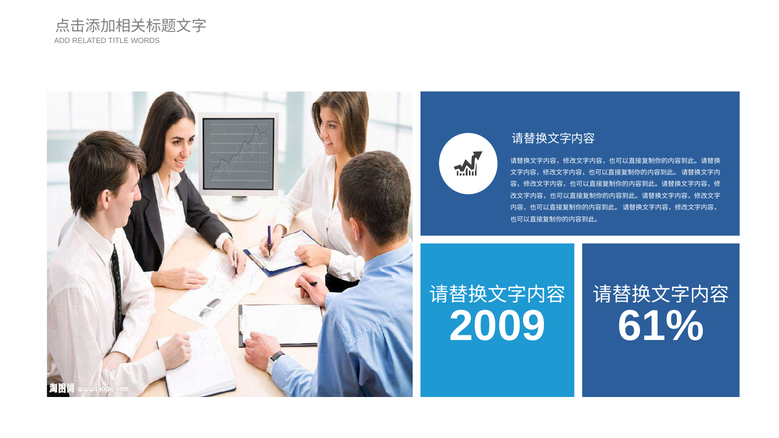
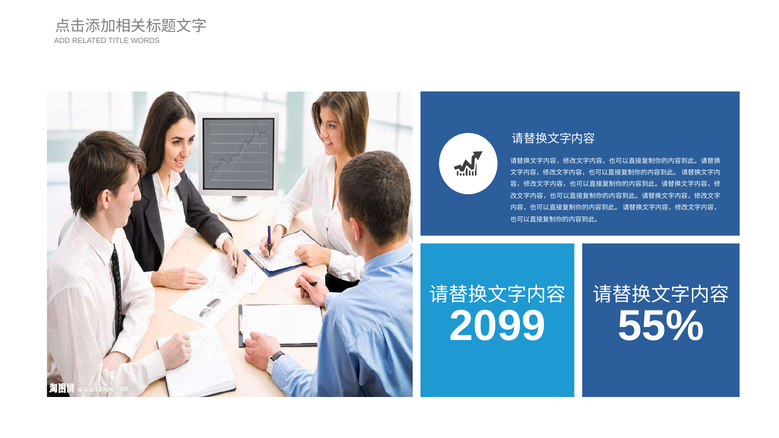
2009: 2009 -> 2099 (498, 326)
61%: 61% -> 55% (661, 326)
